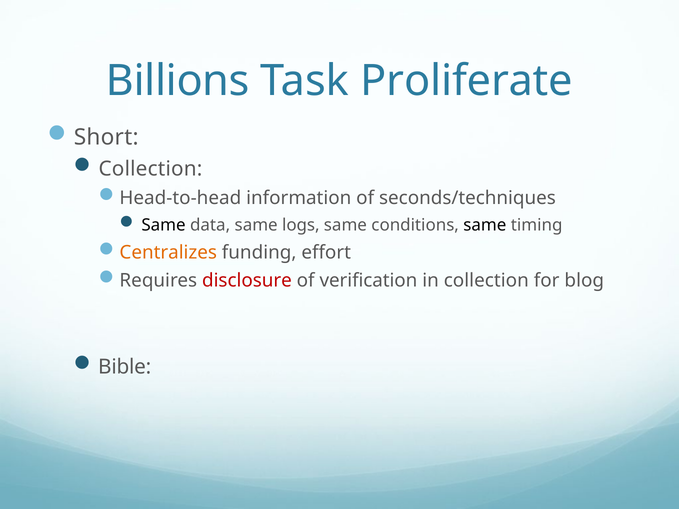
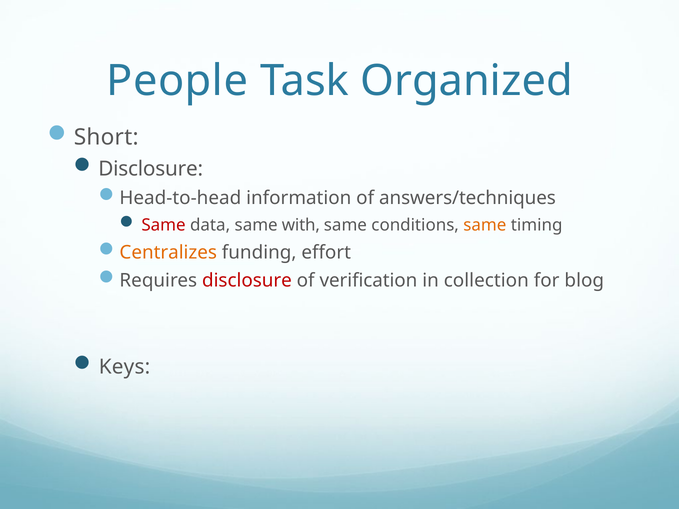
Billions: Billions -> People (177, 81)
Proliferate: Proliferate -> Organized (466, 81)
Collection: Collection -> Disclosure (151, 169)
seconds/techniques: seconds/techniques -> answers/techniques (467, 198)
Same colour: black -> red (164, 225)
logs: logs -> with (301, 225)
same colour: black -> orange (485, 225)
Bible: Bible -> Keys (124, 367)
